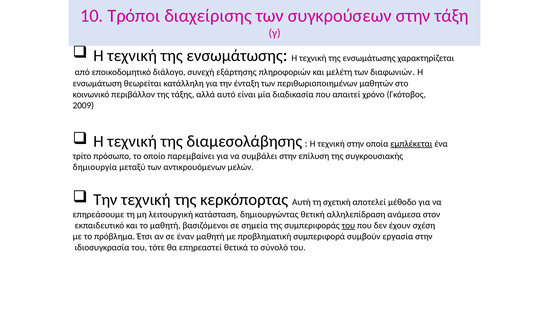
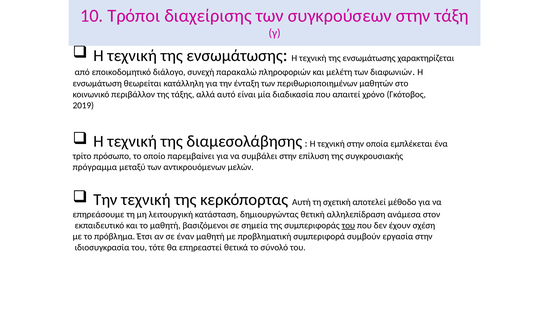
εξάρτησης: εξάρτησης -> παρακαλώ (236, 72)
2009: 2009 -> 2019 (83, 105)
εμπλέκεται underline: present -> none (411, 144)
δημιουργία: δημιουργία -> πρόγραμμα (95, 167)
